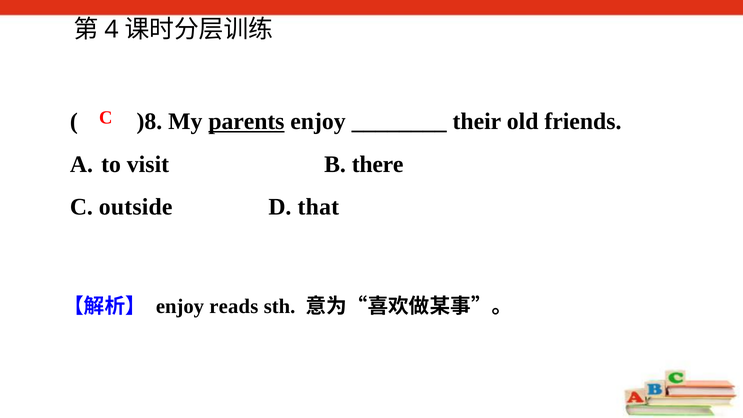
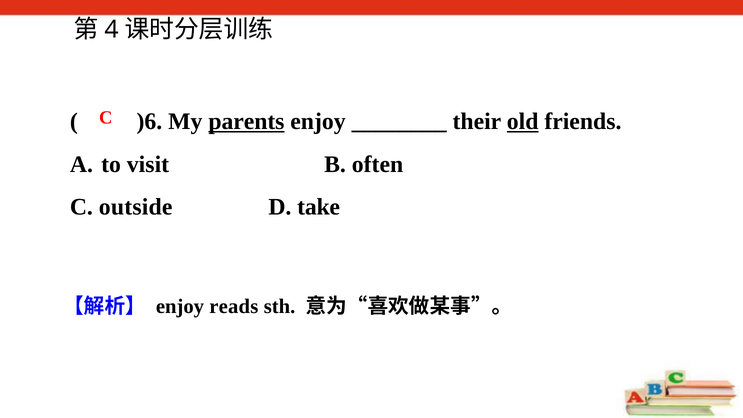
)8: )8 -> )6 (149, 122)
old underline: none -> present (523, 122)
there: there -> often (378, 164)
that: that -> take (319, 207)
